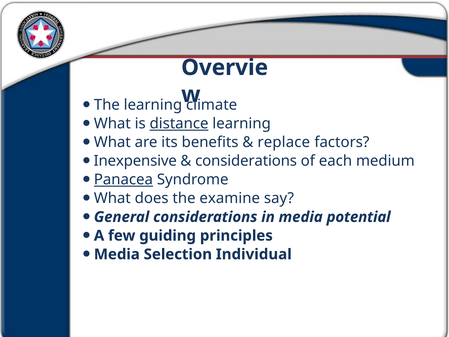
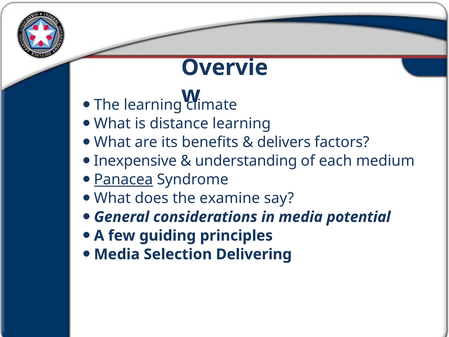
distance underline: present -> none (179, 124)
replace: replace -> delivers (284, 142)
considerations: considerations -> understanding (246, 161)
Individual: Individual -> Delivering (254, 254)
